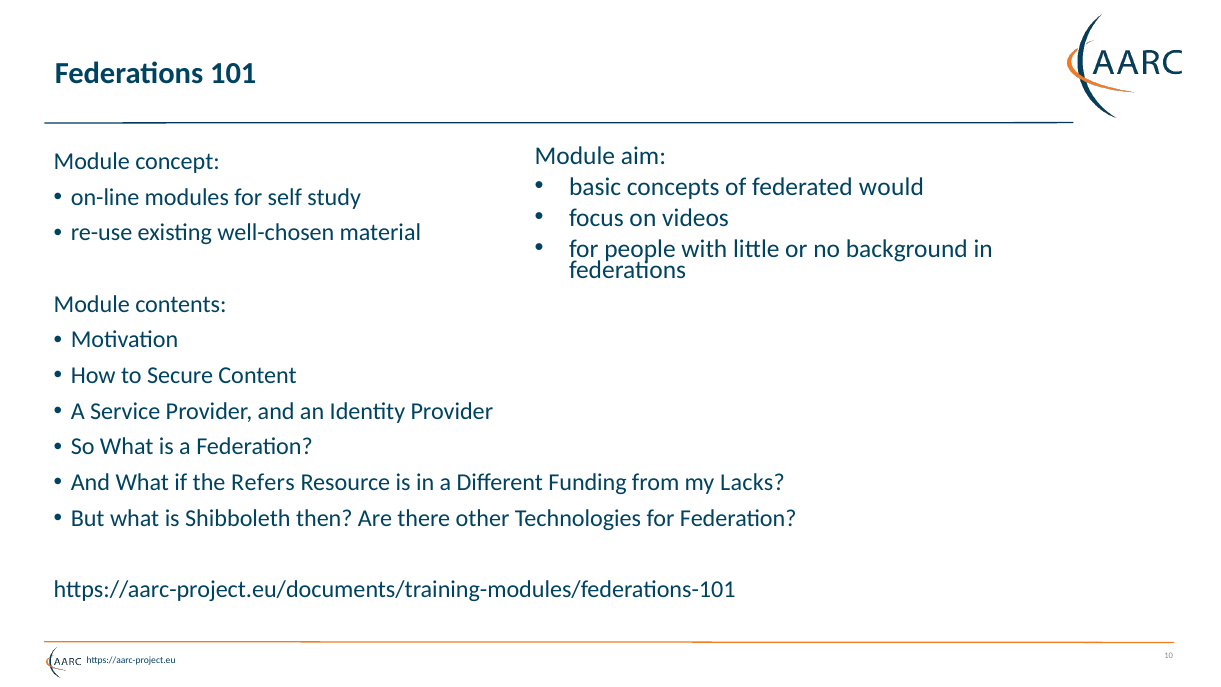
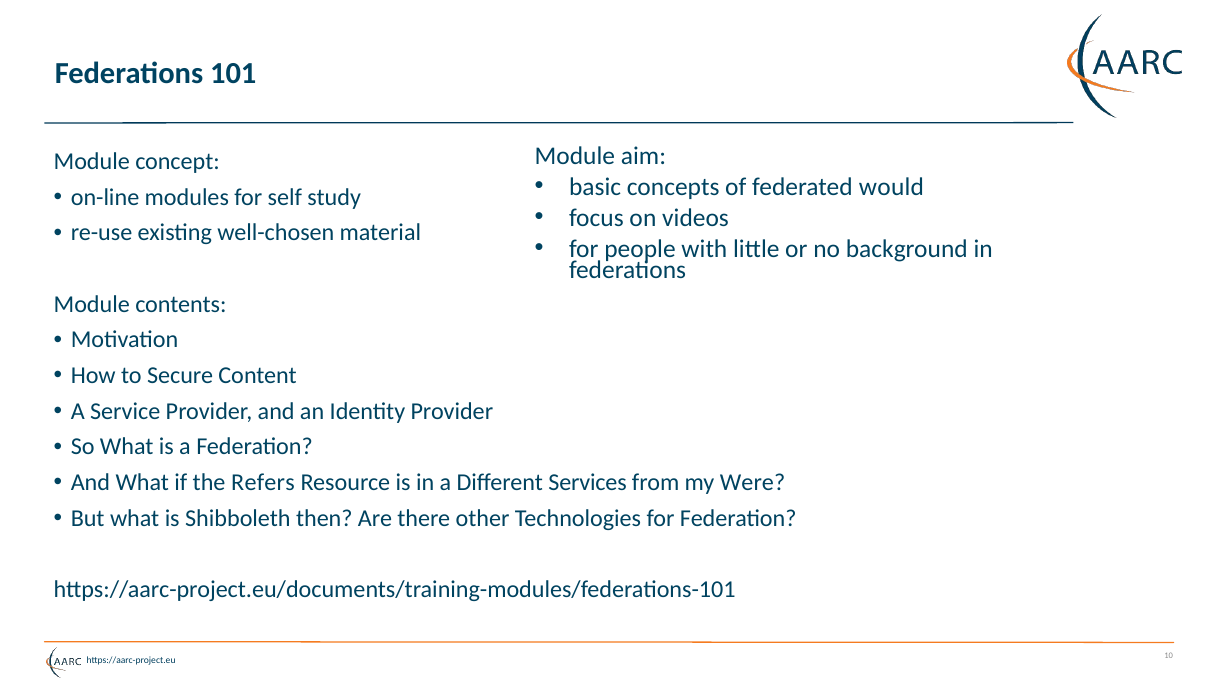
Funding: Funding -> Services (588, 482)
Lacks: Lacks -> Were (753, 482)
